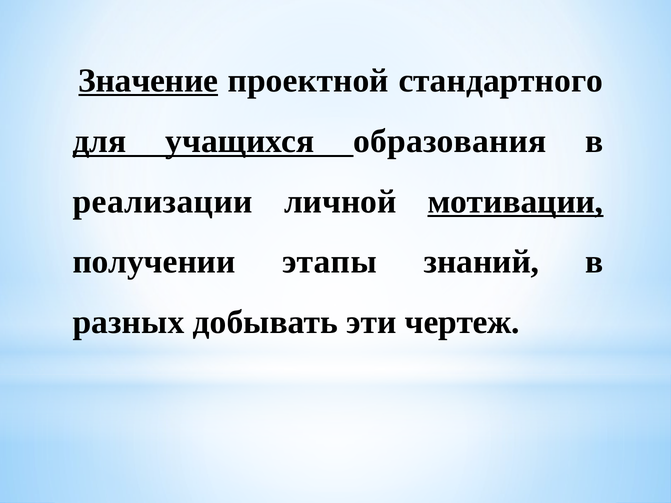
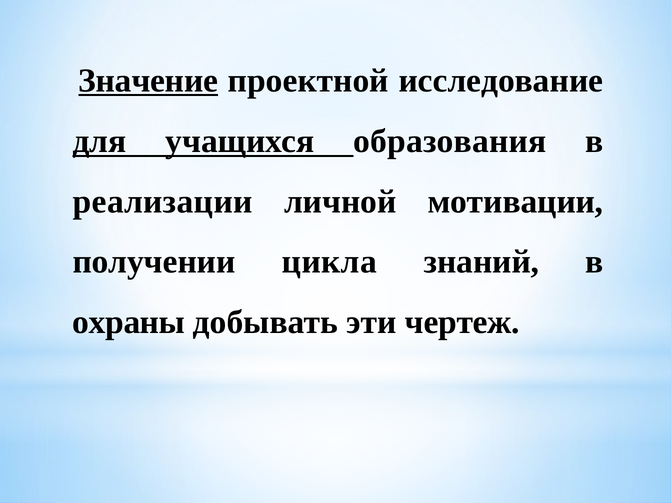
стандартного: стандартного -> исследование (501, 81)
мотивации underline: present -> none (515, 202)
этапы: этапы -> цикла (329, 262)
разных: разных -> охраны (129, 322)
